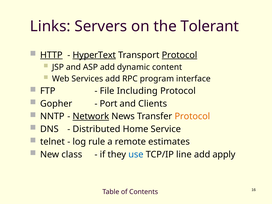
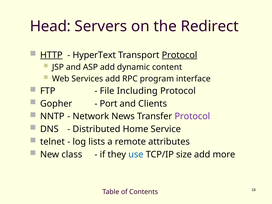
Links: Links -> Head (50, 26)
Tolerant: Tolerant -> Redirect (210, 26)
HyperText underline: present -> none (94, 55)
Network underline: present -> none (91, 116)
Protocol colour: orange -> purple (192, 116)
rule: rule -> lists (97, 142)
estimates: estimates -> attributes (169, 142)
line: line -> size (184, 154)
apply: apply -> more (224, 154)
